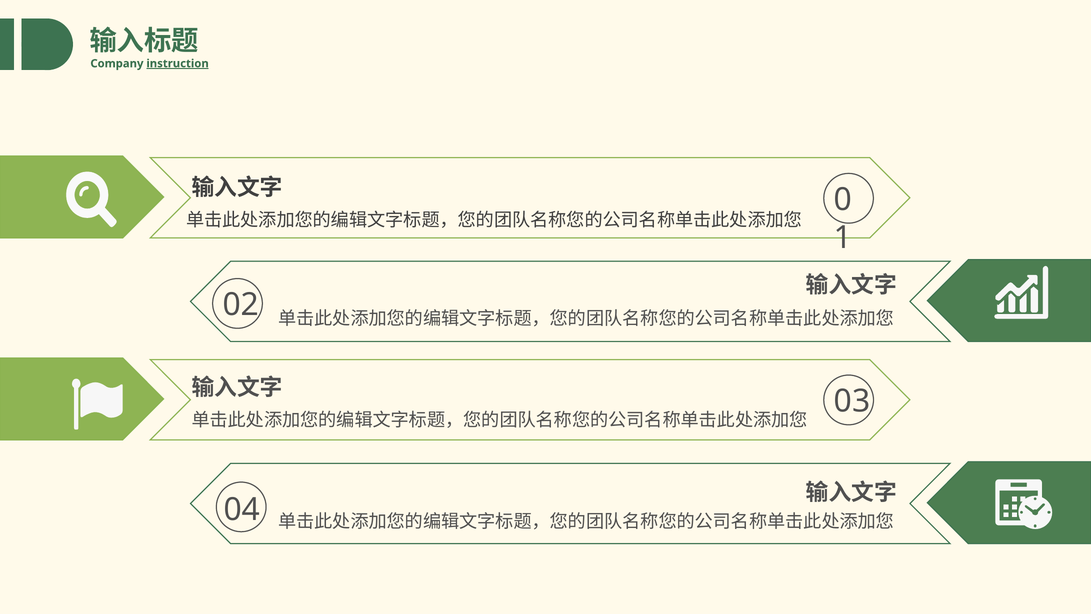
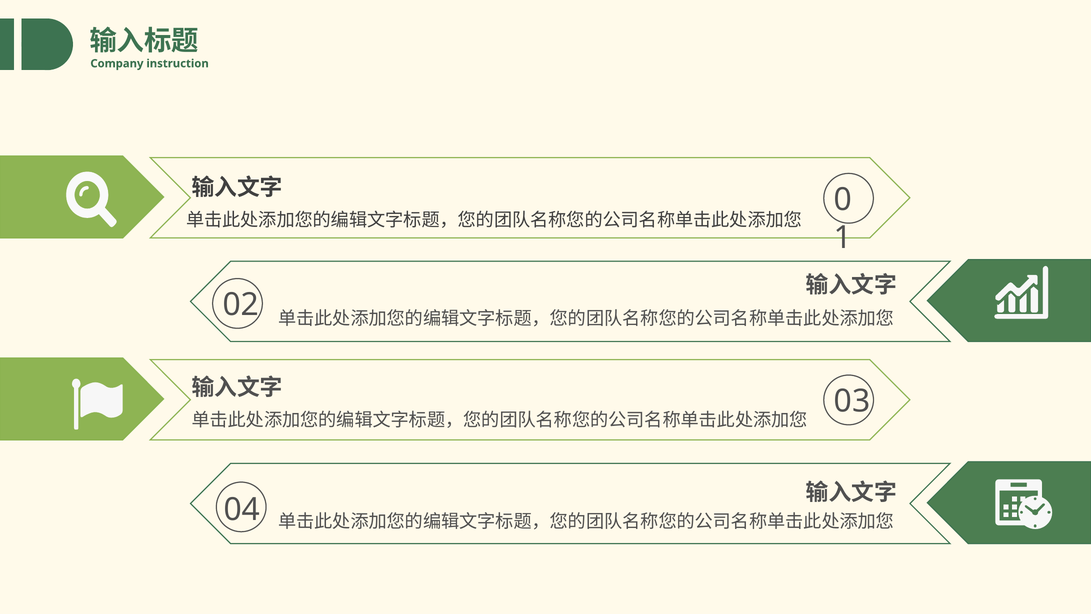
instruction underline: present -> none (178, 64)
